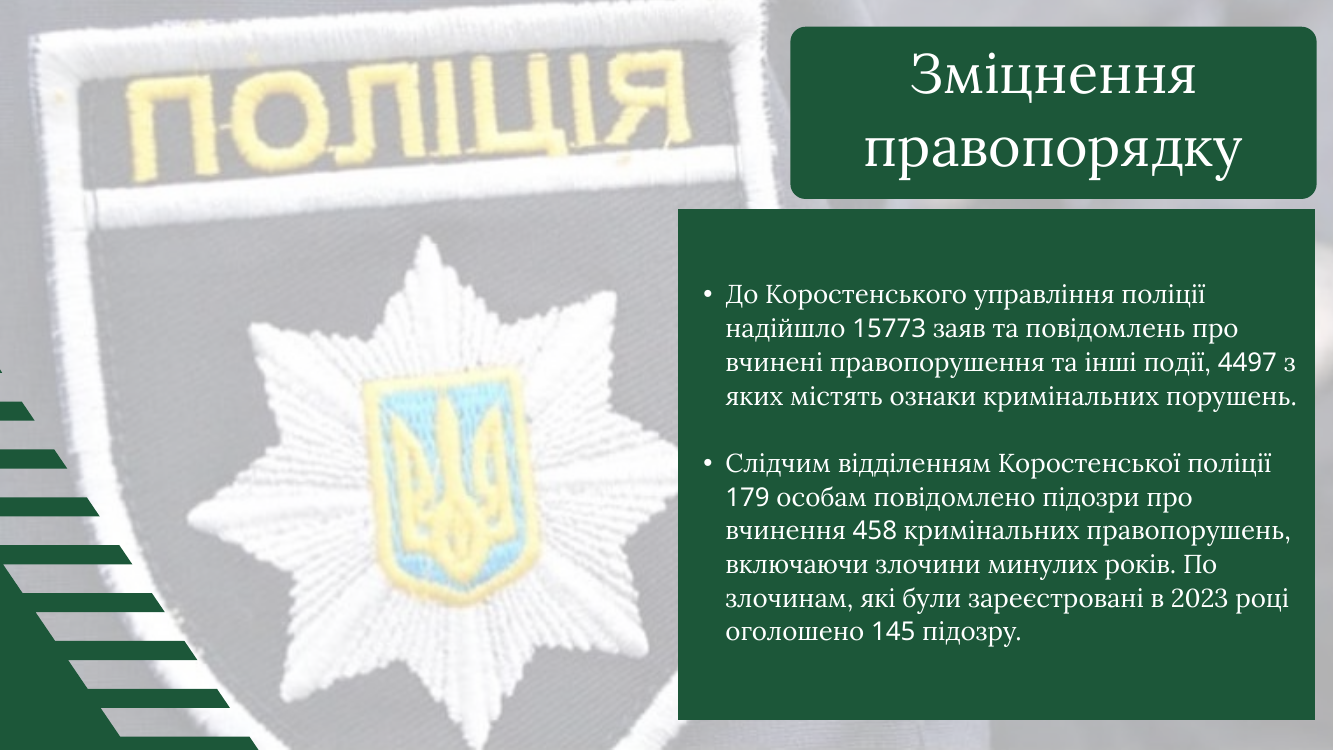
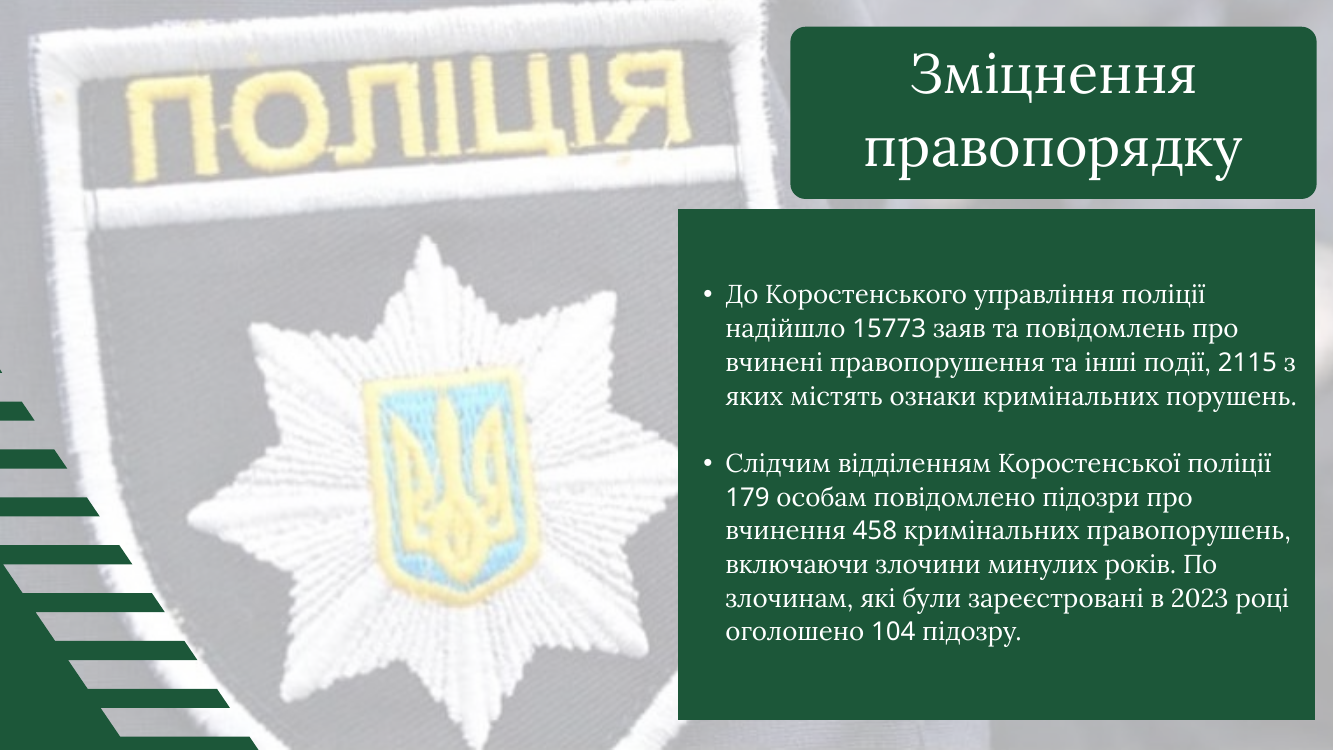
4497: 4497 -> 2115 (1247, 363)
145: 145 -> 104 (893, 632)
